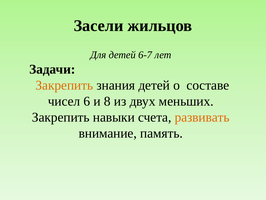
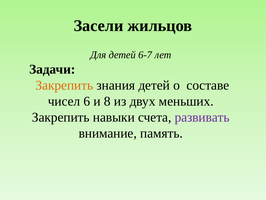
развивать colour: orange -> purple (202, 117)
